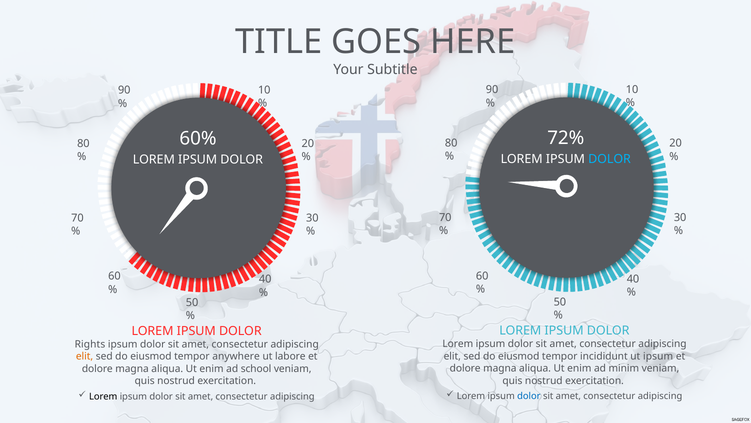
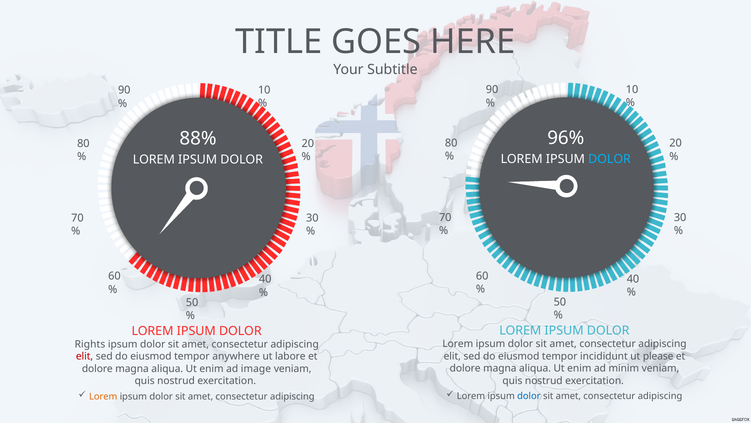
72%: 72% -> 96% (566, 138)
60%: 60% -> 88% (198, 138)
ut ipsum: ipsum -> please (658, 356)
elit colour: orange -> red (85, 356)
school: school -> image (256, 368)
Lorem colour: black -> orange (103, 396)
